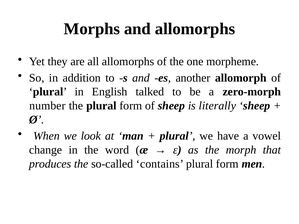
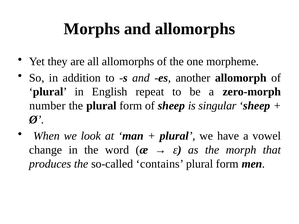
talked: talked -> repeat (150, 92)
literally: literally -> singular (217, 106)
